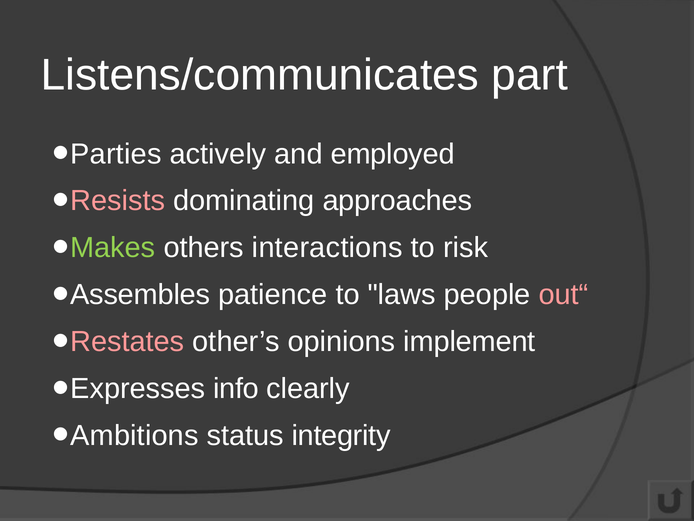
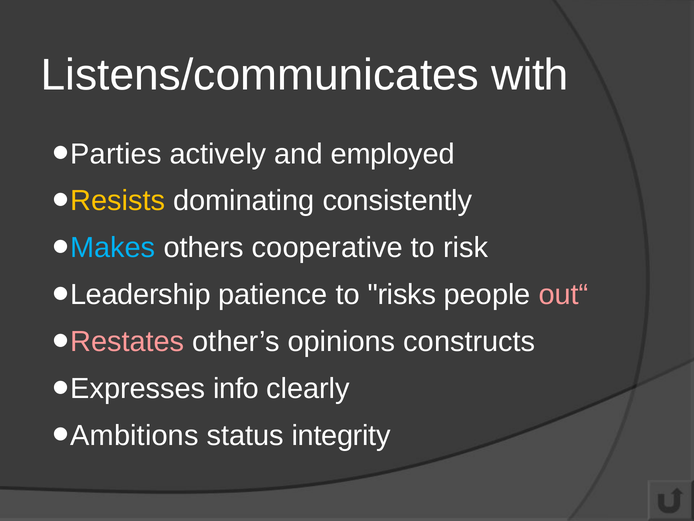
part: part -> with (530, 75)
Resists colour: pink -> yellow (118, 201)
approaches: approaches -> consistently (397, 201)
Makes colour: light green -> light blue (113, 248)
interactions: interactions -> cooperative (327, 248)
Assembles: Assembles -> Leadership (140, 295)
laws: laws -> risks (402, 295)
implement: implement -> constructs (469, 341)
